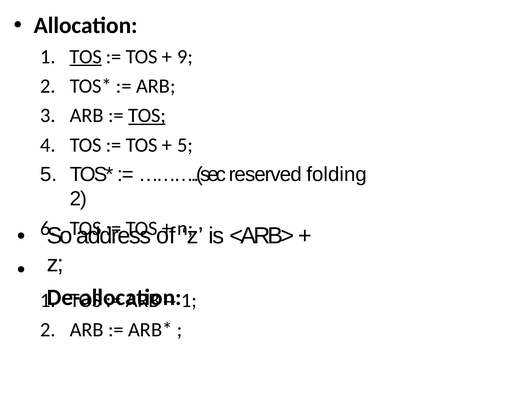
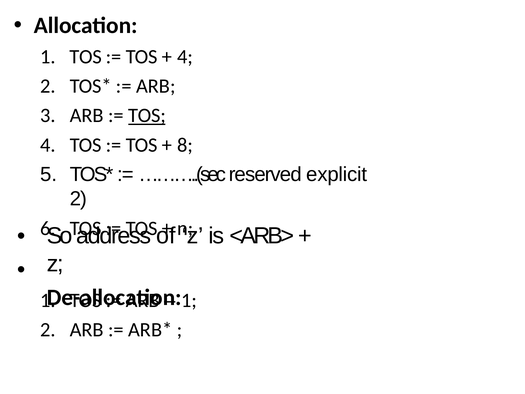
TOS underline: present -> none (86, 57)
9: 9 -> 4 (185, 57)
5: 5 -> 8 (185, 145)
folding: folding -> explicit (337, 174)
